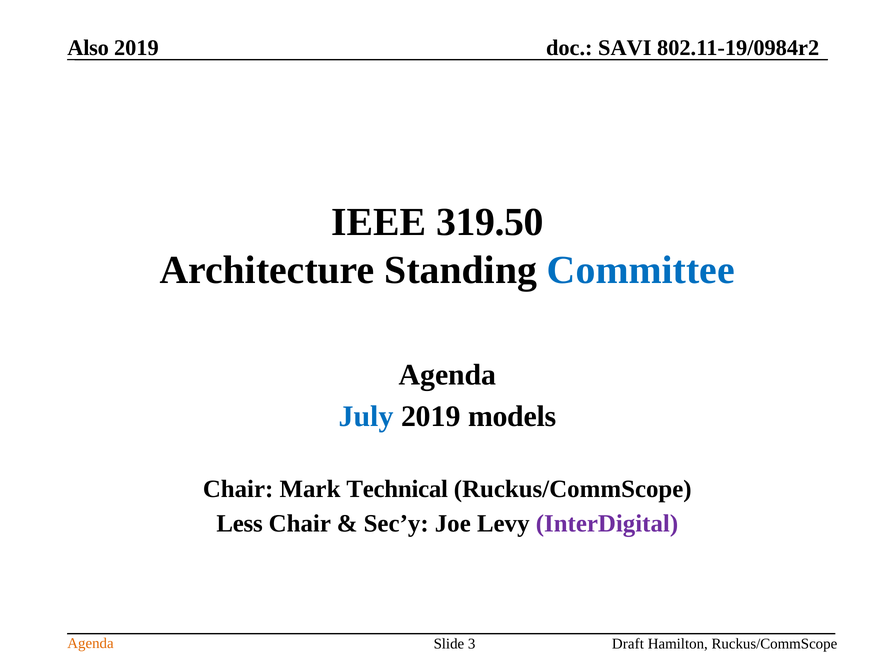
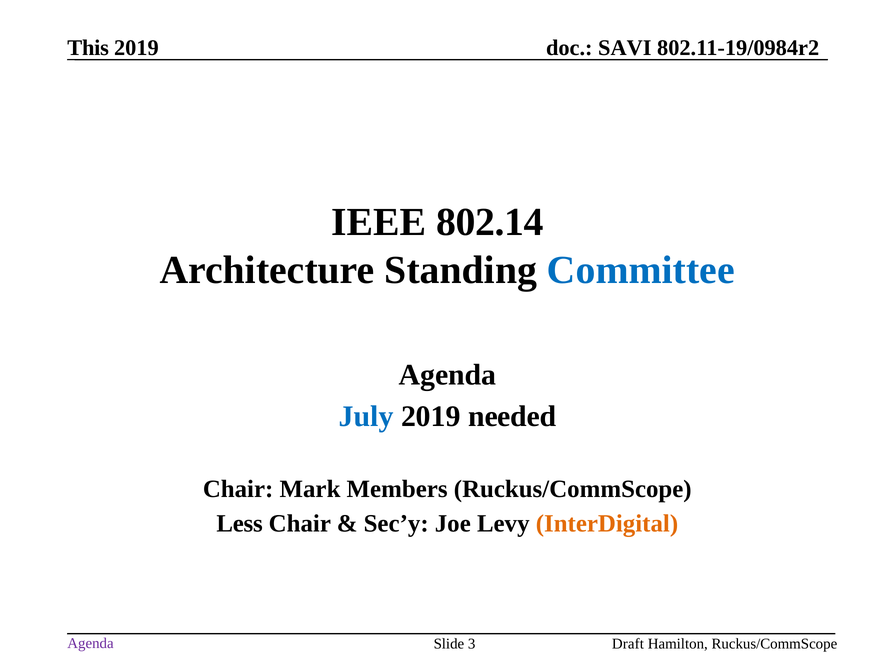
Also: Also -> This (88, 48)
319.50: 319.50 -> 802.14 (490, 222)
models: models -> needed (512, 417)
Technical: Technical -> Members (397, 489)
InterDigital colour: purple -> orange (607, 524)
Agenda colour: orange -> purple (90, 644)
